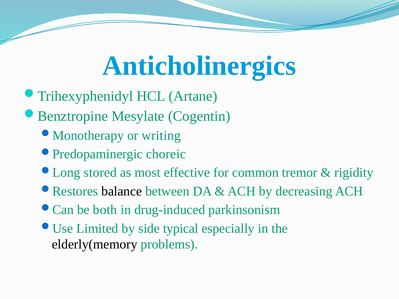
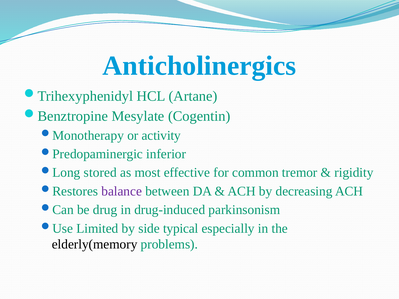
writing: writing -> activity (161, 136)
choreic: choreic -> inferior (166, 154)
balance colour: black -> purple (122, 191)
both: both -> drug (105, 210)
